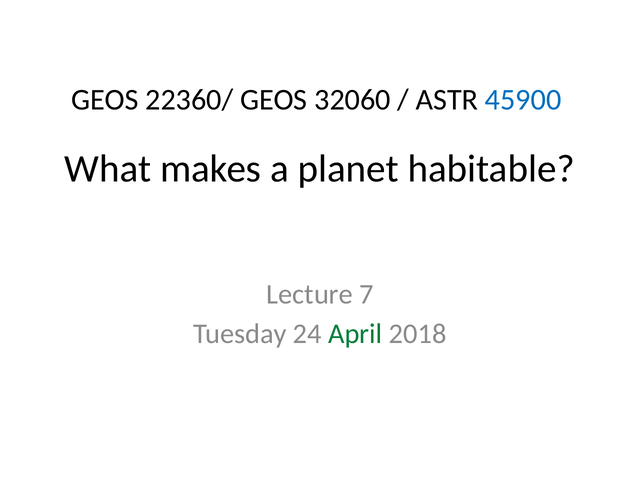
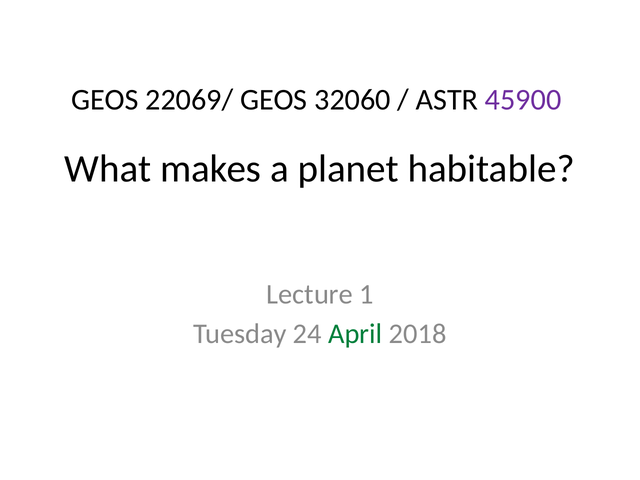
22360/: 22360/ -> 22069/ (189, 100)
45900 colour: blue -> purple (523, 100)
7: 7 -> 1 (366, 294)
